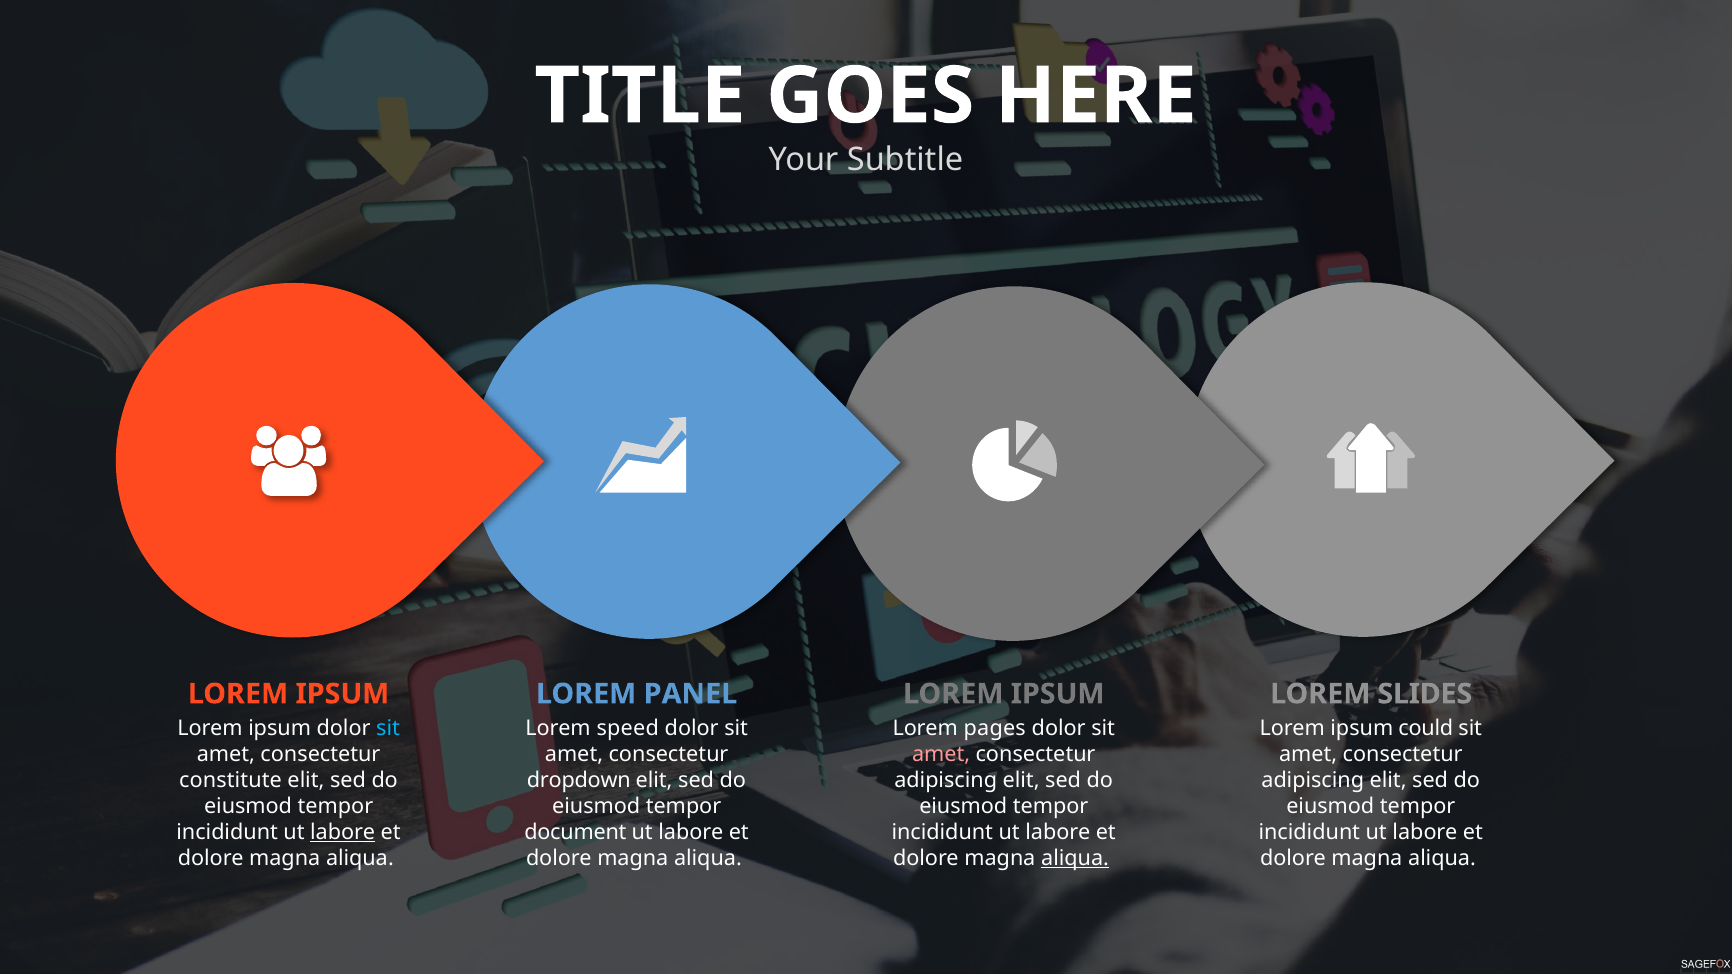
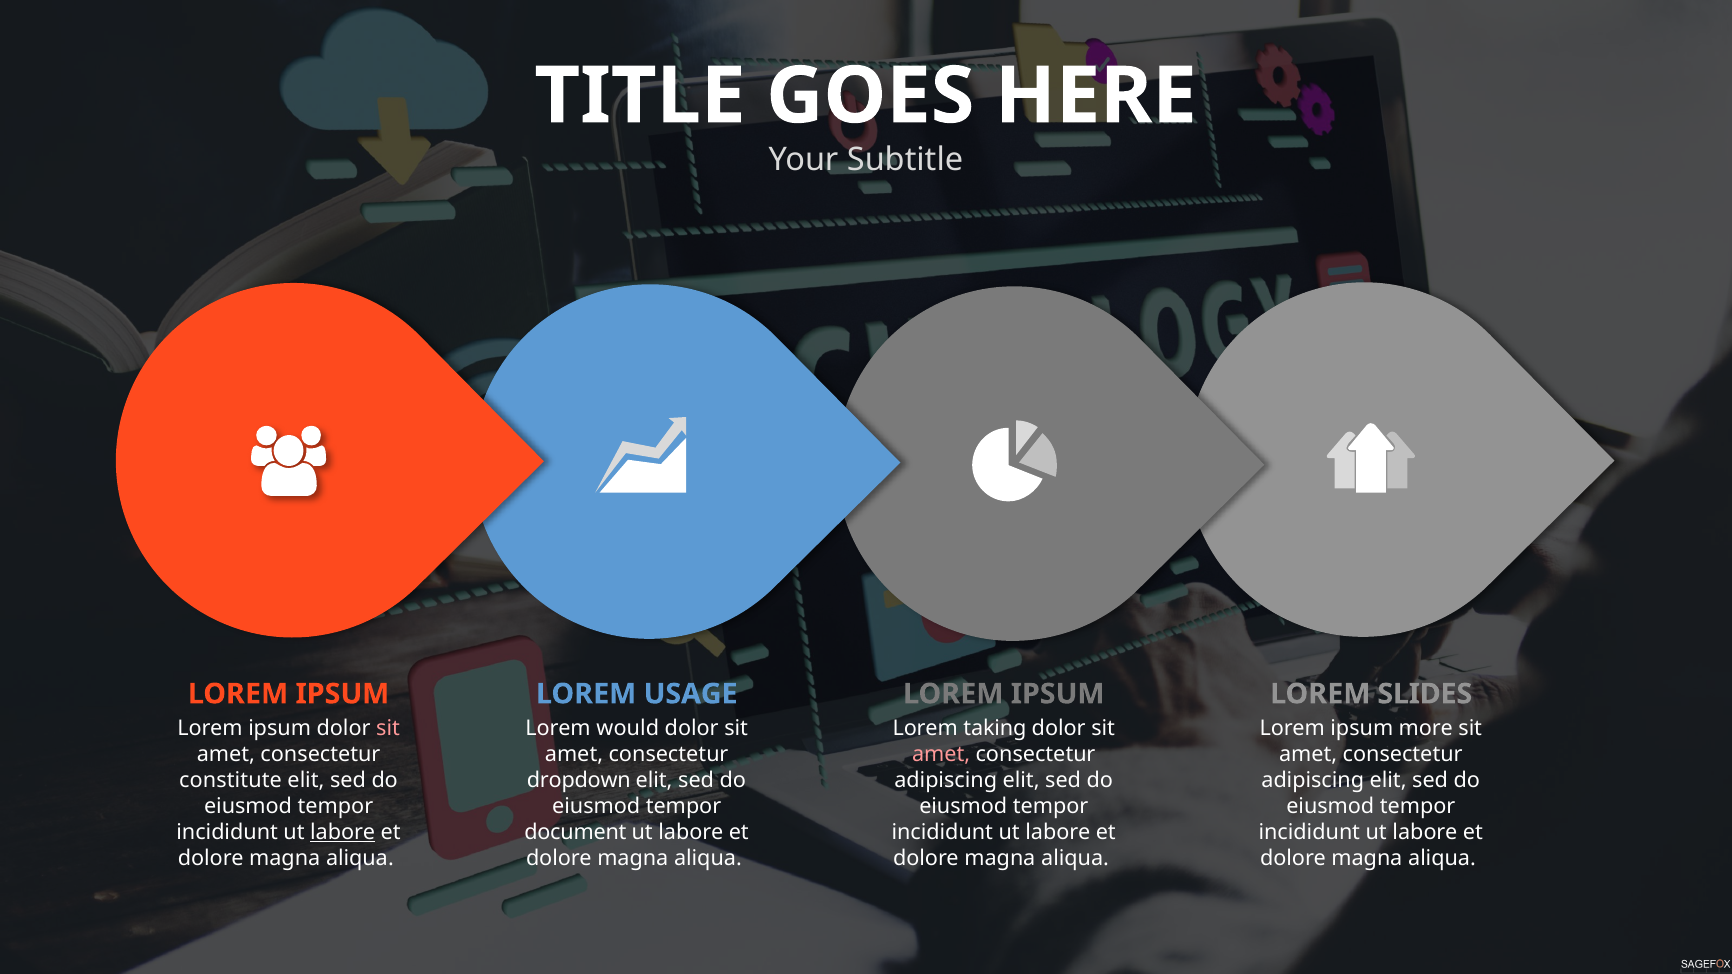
PANEL: PANEL -> USAGE (691, 694)
sit colour: light blue -> pink (388, 728)
speed: speed -> would (628, 728)
pages: pages -> taking (995, 728)
could: could -> more (1426, 728)
aliqua underline: present -> none (1075, 858)
